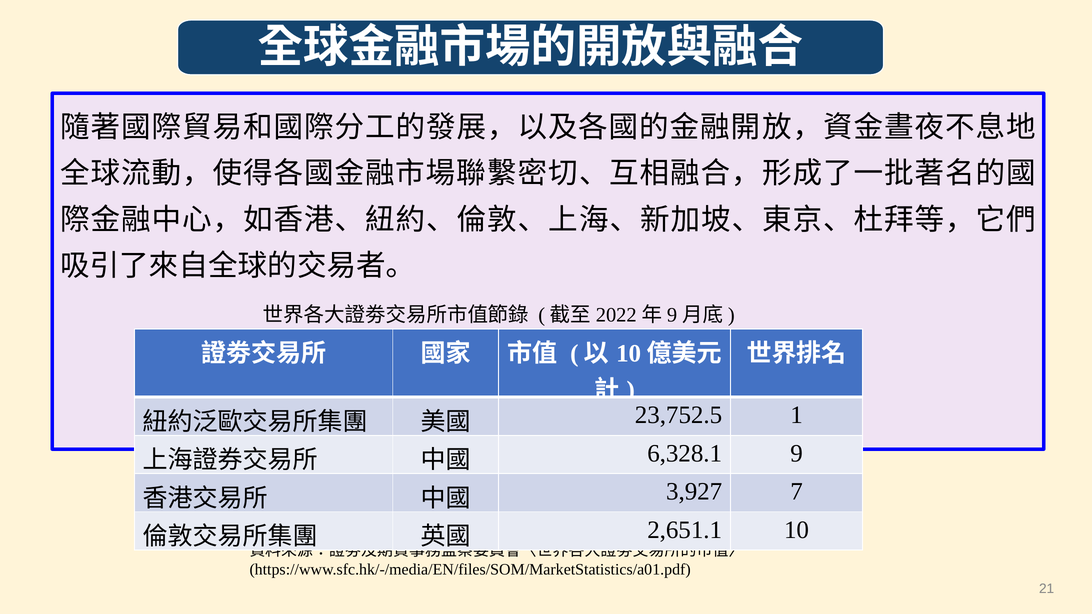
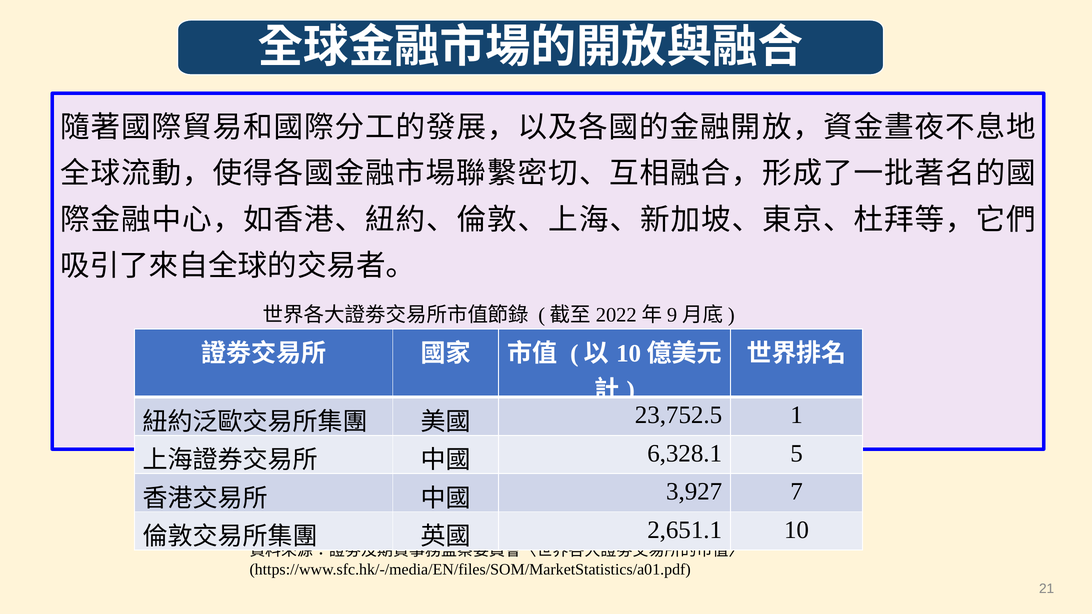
9: 9 -> 5 (797, 454)
